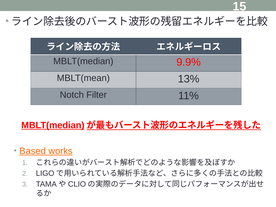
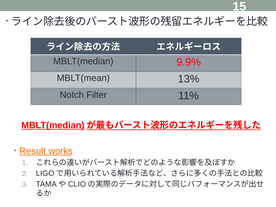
Based: Based -> Result (33, 151)
